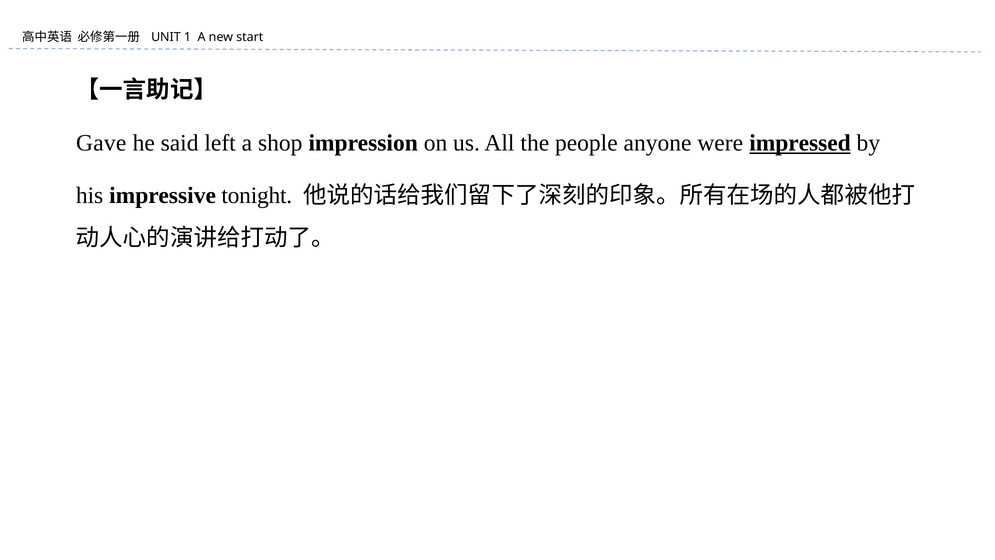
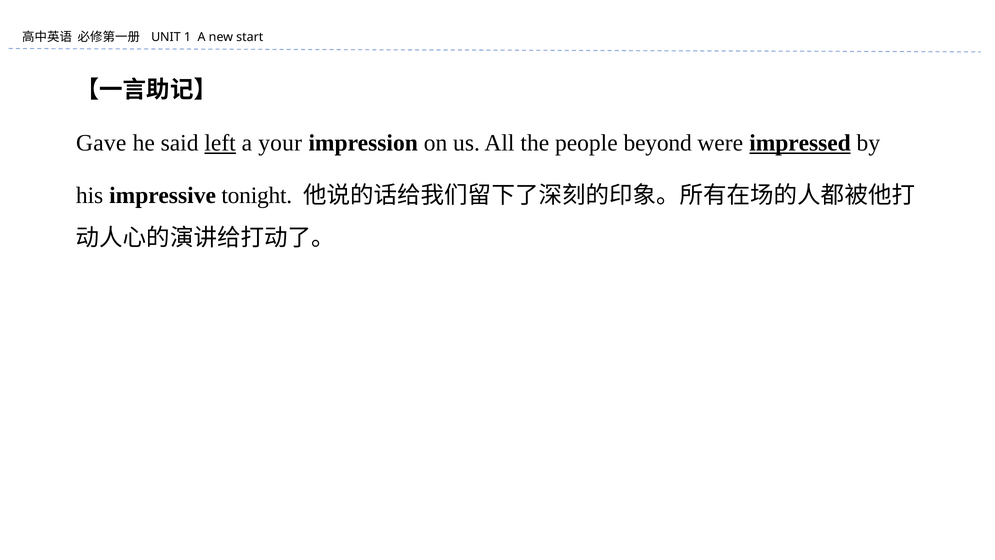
left underline: none -> present (220, 143)
shop: shop -> your (280, 143)
anyone: anyone -> beyond (658, 143)
